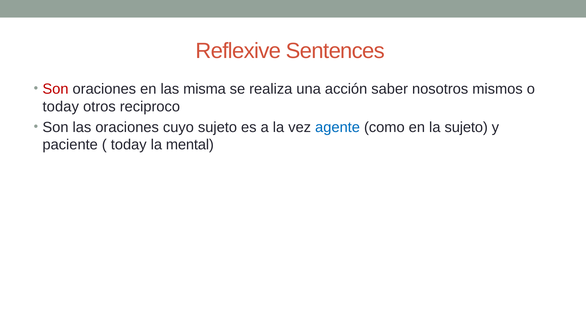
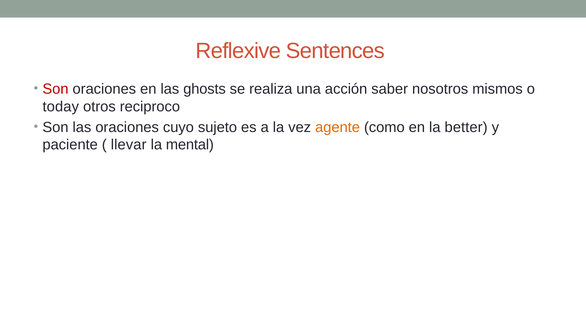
misma: misma -> ghosts (205, 89)
agente colour: blue -> orange (338, 127)
la sujeto: sujeto -> better (466, 127)
today: today -> llevar (129, 145)
